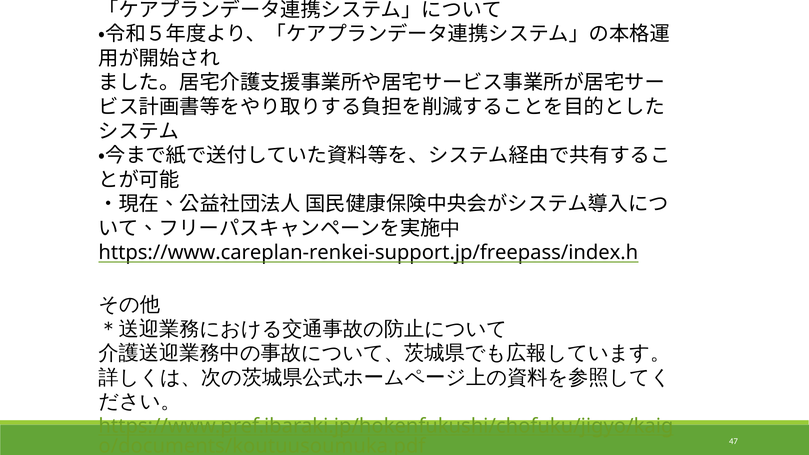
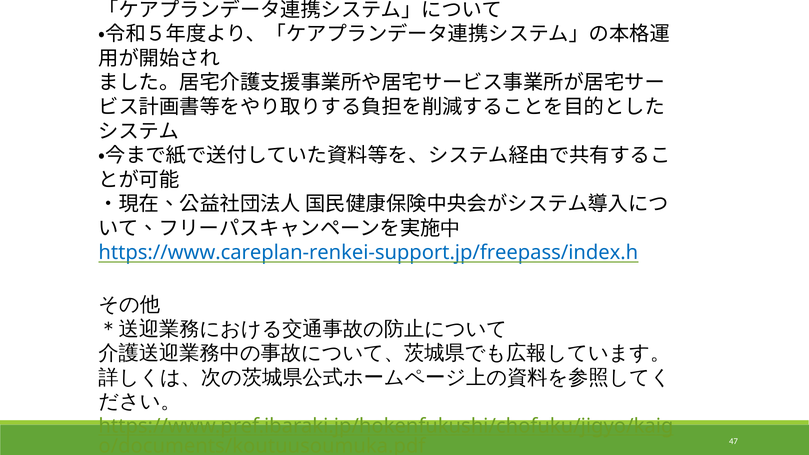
https://www.careplan-renkei-support.jp/freepass/index.h colour: black -> blue (368, 253)
